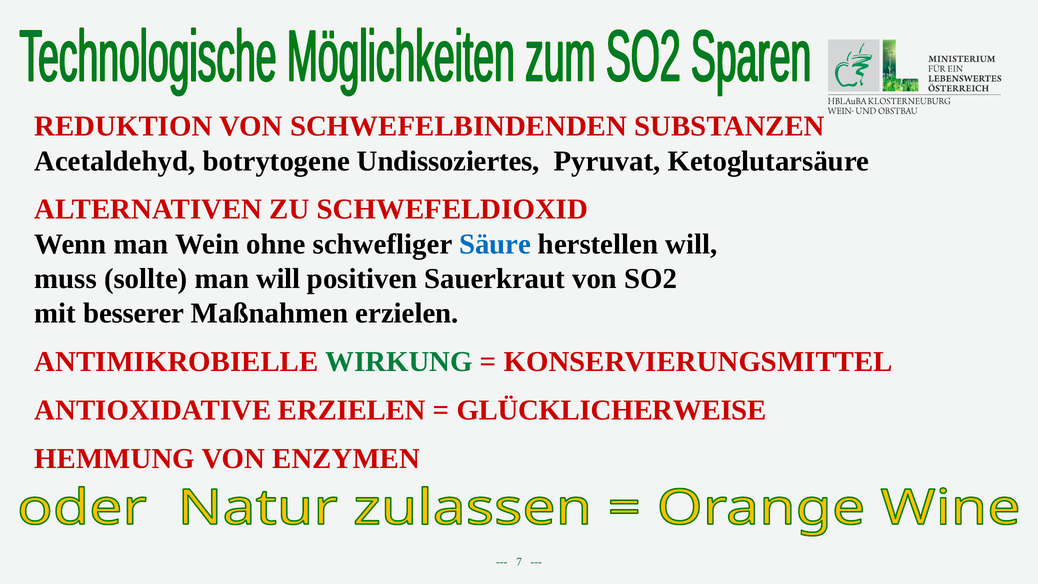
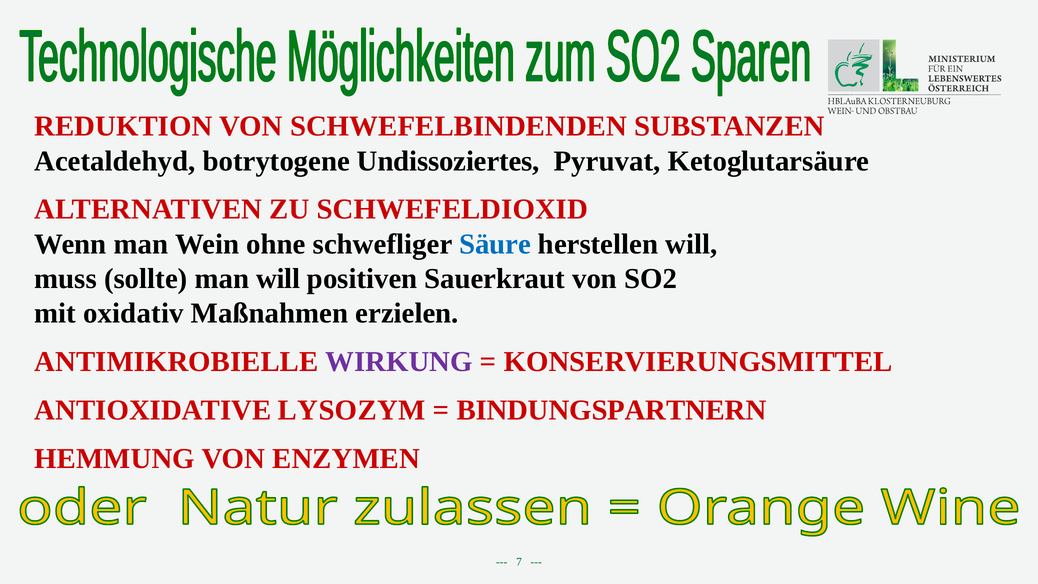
besserer: besserer -> oxidativ (133, 313)
WIRKUNG colour: green -> purple (399, 362)
ANTIOXIDATIVE ERZIELEN: ERZIELEN -> LYSOZYM (352, 410)
GLÜCKLICHERWEISE: GLÜCKLICHERWEISE -> BINDUNGSPARTNERN (611, 410)
